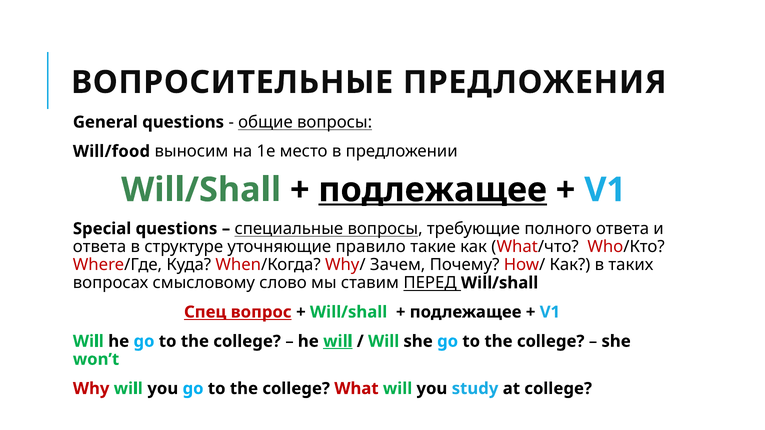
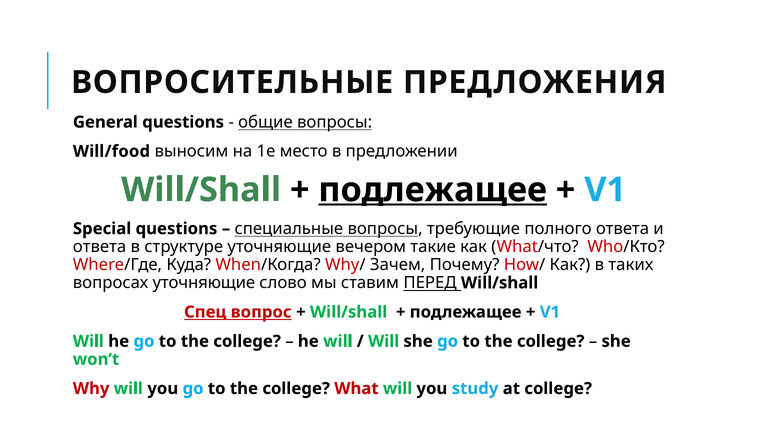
правило: правило -> вечером (371, 247)
вопросах смысловому: смысловому -> уточняющие (204, 283)
will underline: present -> none (338, 342)
